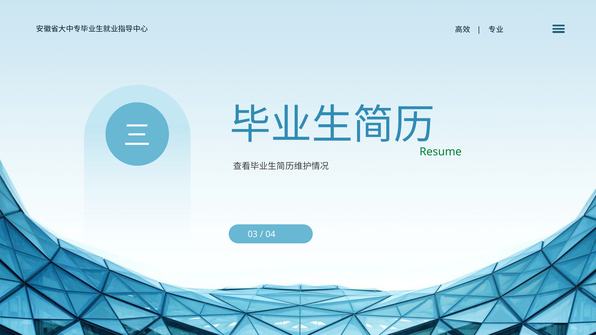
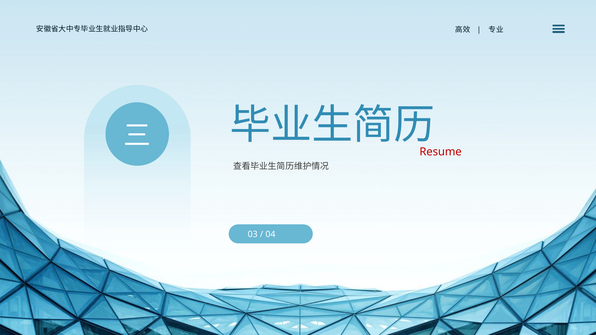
Resume colour: green -> red (441, 152)
